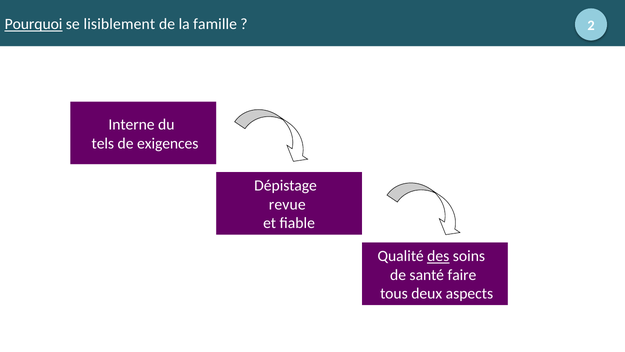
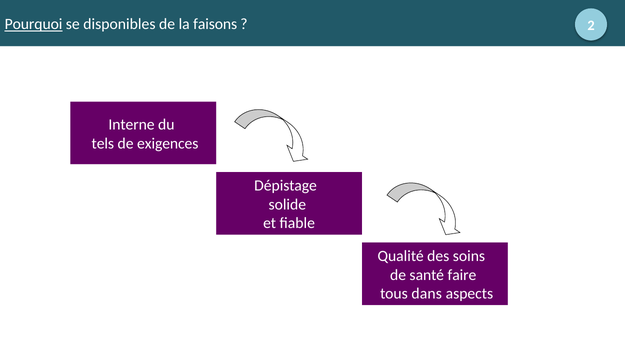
lisiblement: lisiblement -> disponibles (119, 24)
famille: famille -> faisons (215, 24)
revue: revue -> solide (287, 204)
des underline: present -> none (438, 256)
deux: deux -> dans (427, 293)
